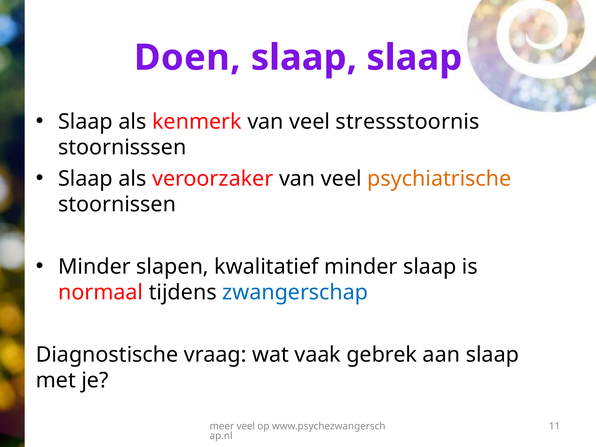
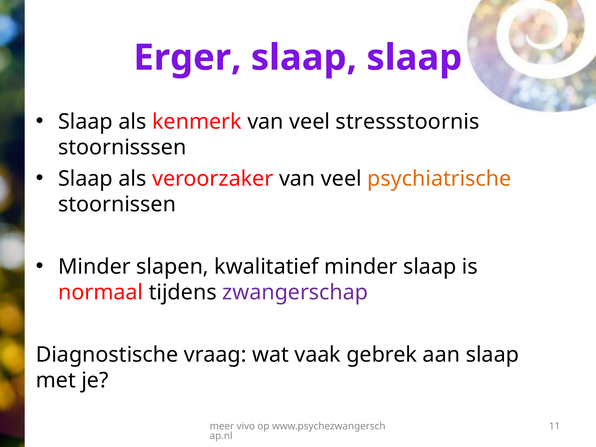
Doen: Doen -> Erger (187, 58)
zwangerschap colour: blue -> purple (295, 292)
meer veel: veel -> vivo (246, 426)
